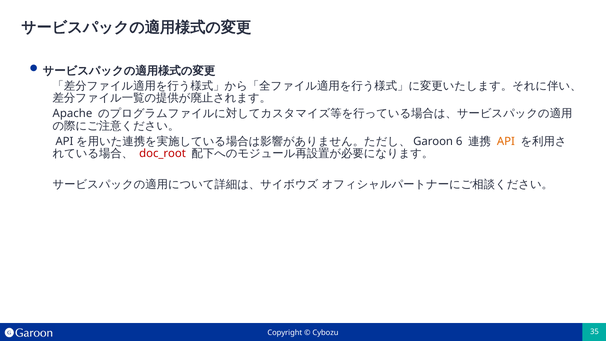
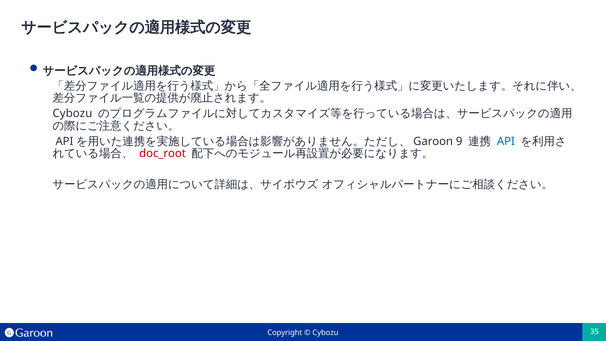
Apache: Apache -> Cybozu (72, 114)
6: 6 -> 9 (459, 141)
API colour: orange -> blue (506, 141)
